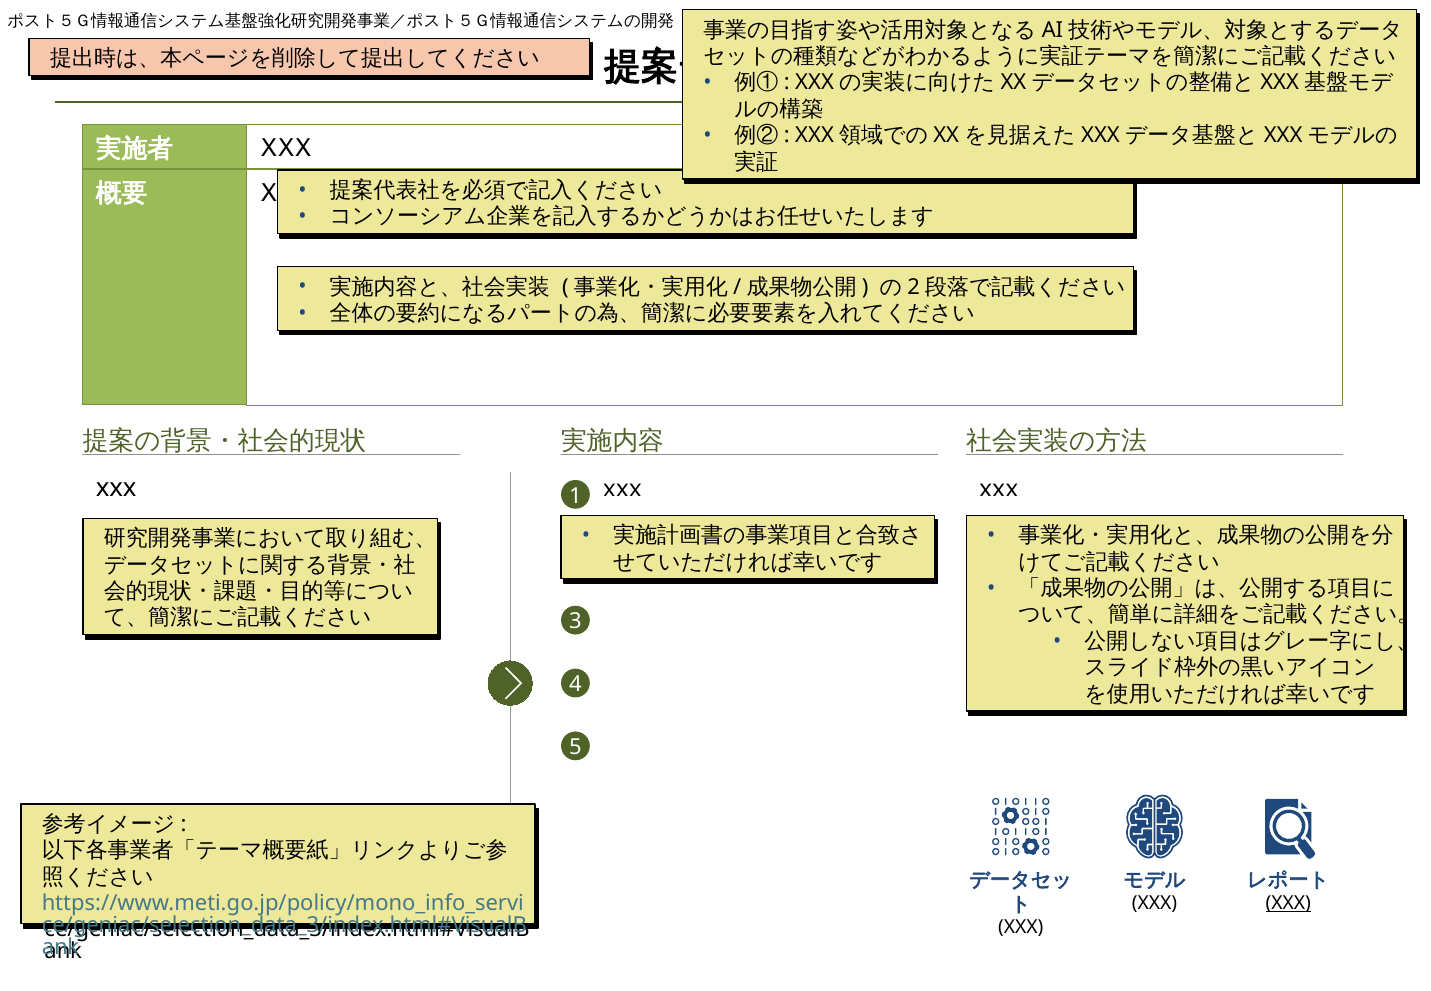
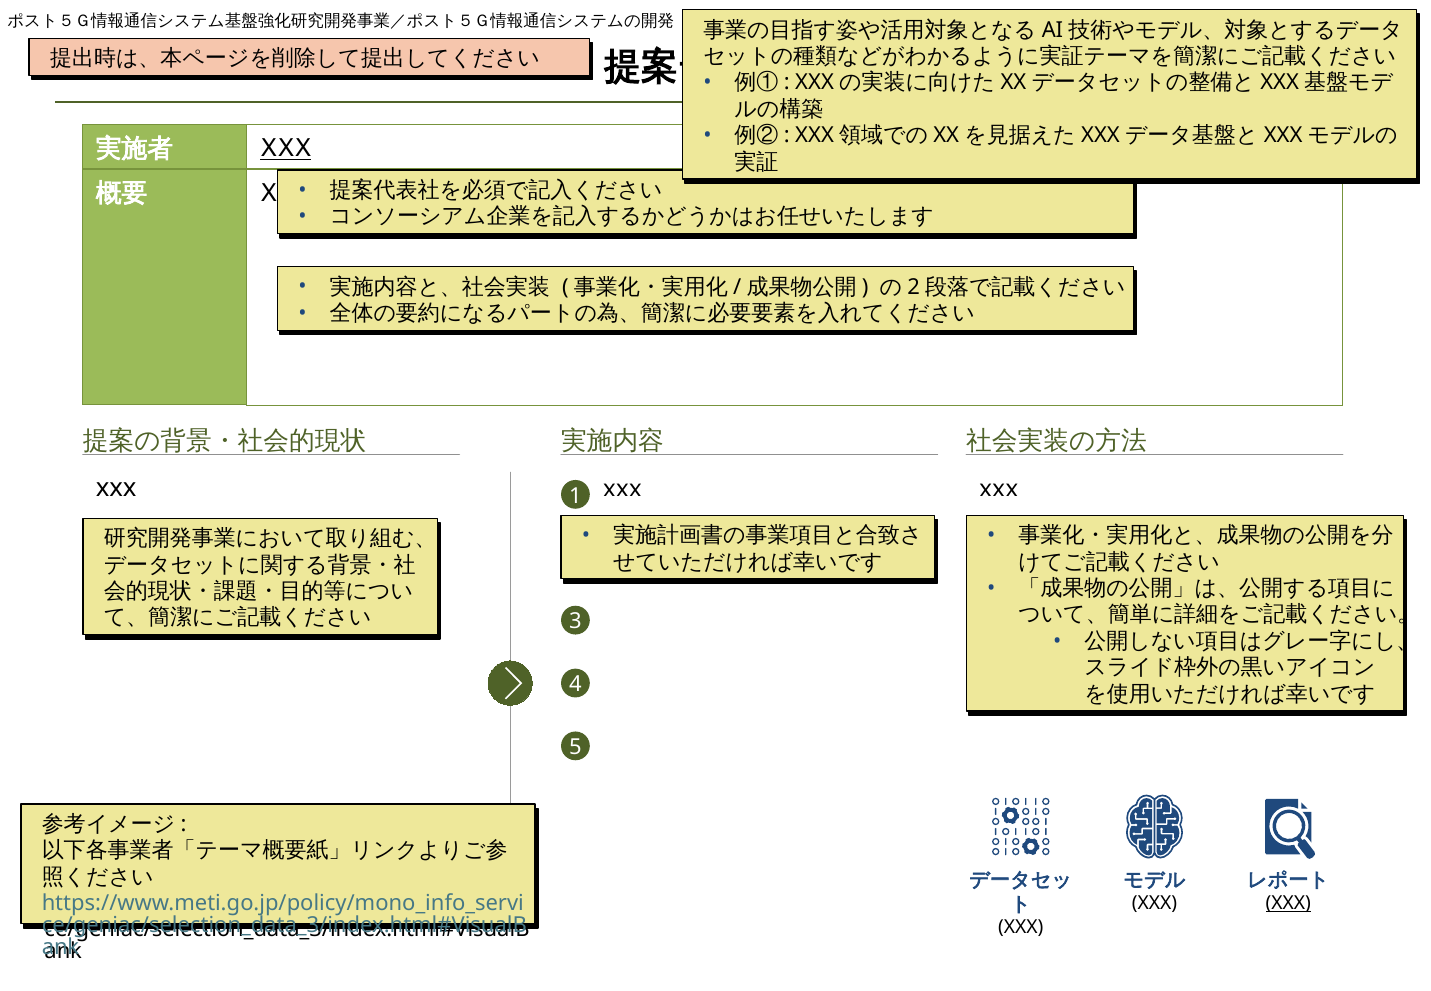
XXX underline: none -> present (286, 148)
